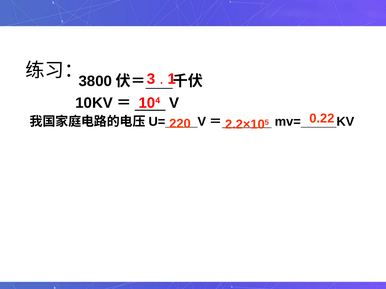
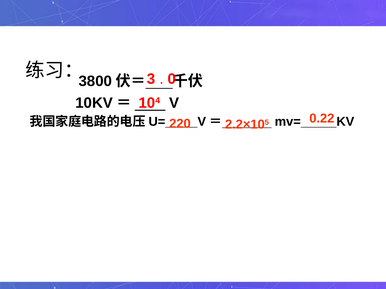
1: 1 -> 0 (172, 79)
